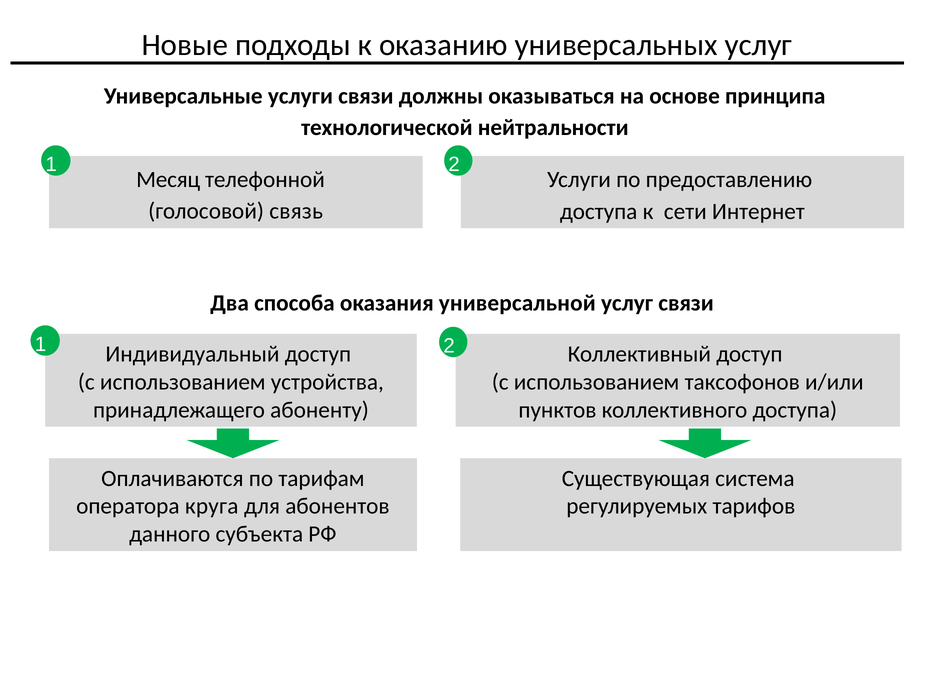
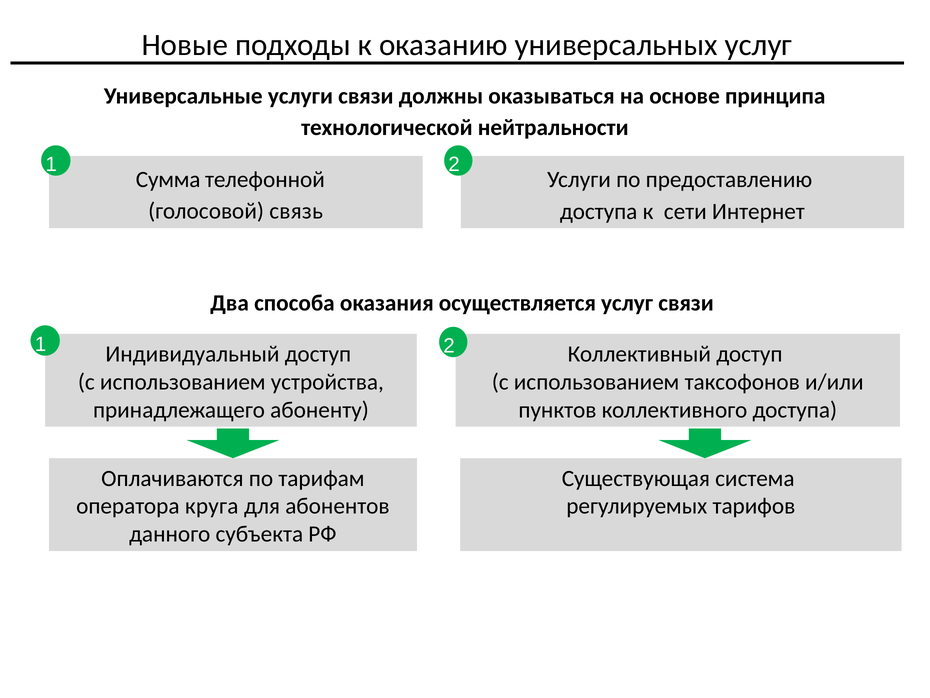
Месяц: Месяц -> Сумма (168, 180)
универсальной: универсальной -> осуществляется (517, 303)
